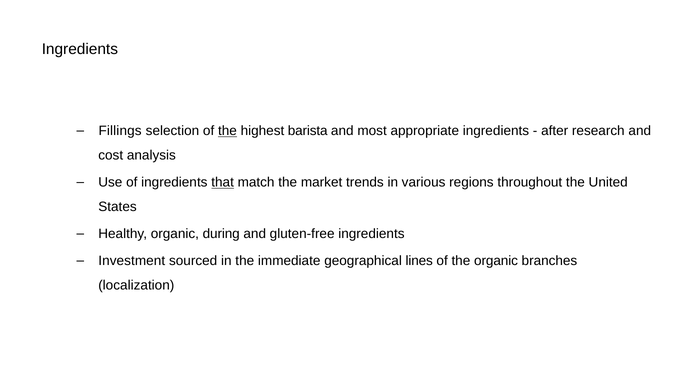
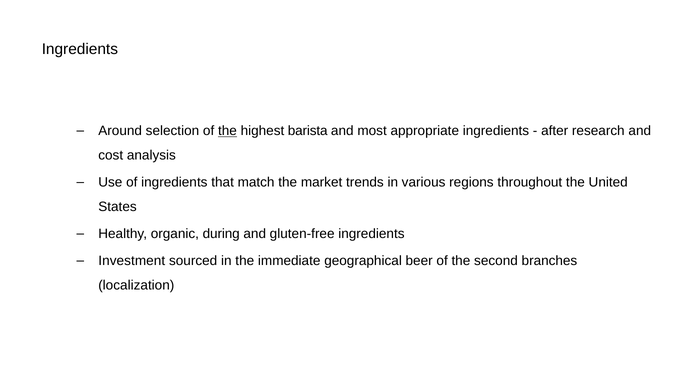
Fillings: Fillings -> Around (120, 131)
that underline: present -> none (223, 183)
lines: lines -> beer (419, 261)
the organic: organic -> second (496, 261)
